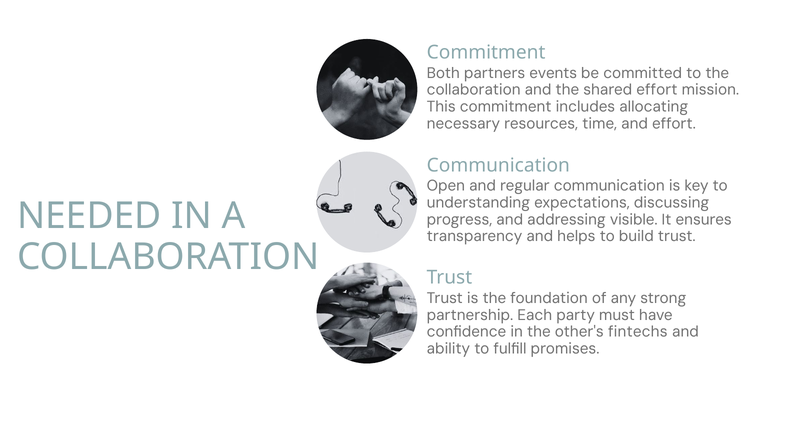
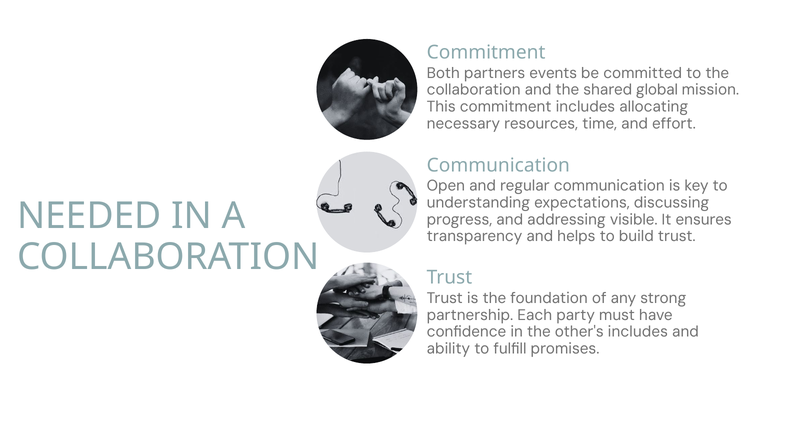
shared effort: effort -> global (657, 90)
other's fintechs: fintechs -> includes (638, 332)
